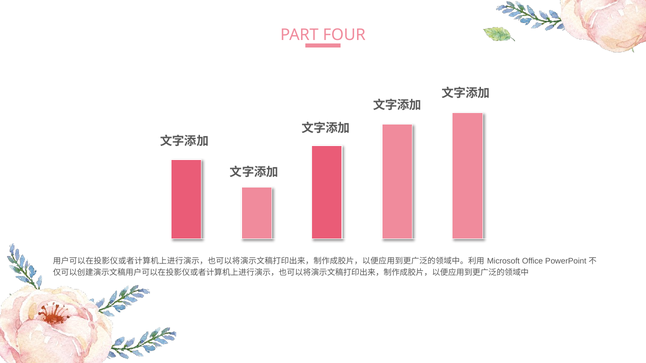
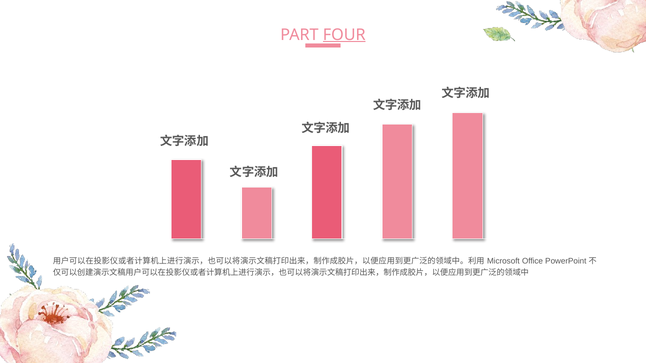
FOUR underline: none -> present (344, 35)
